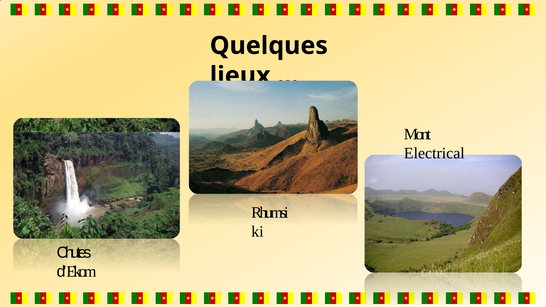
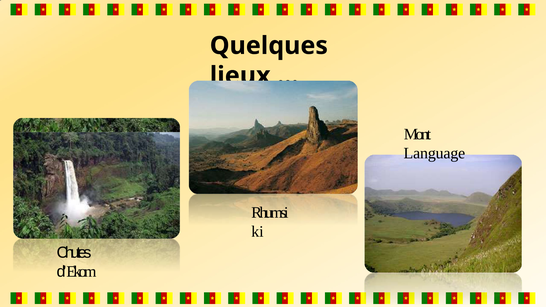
Electrical: Electrical -> Language (434, 153)
